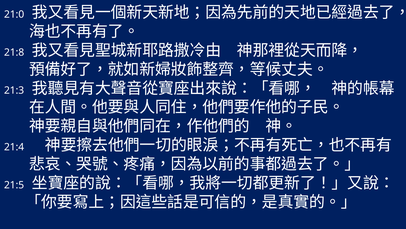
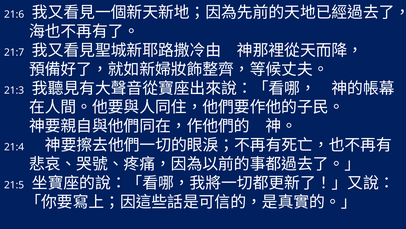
21:0: 21:0 -> 21:6 (14, 14)
21:8: 21:8 -> 21:7 (14, 52)
